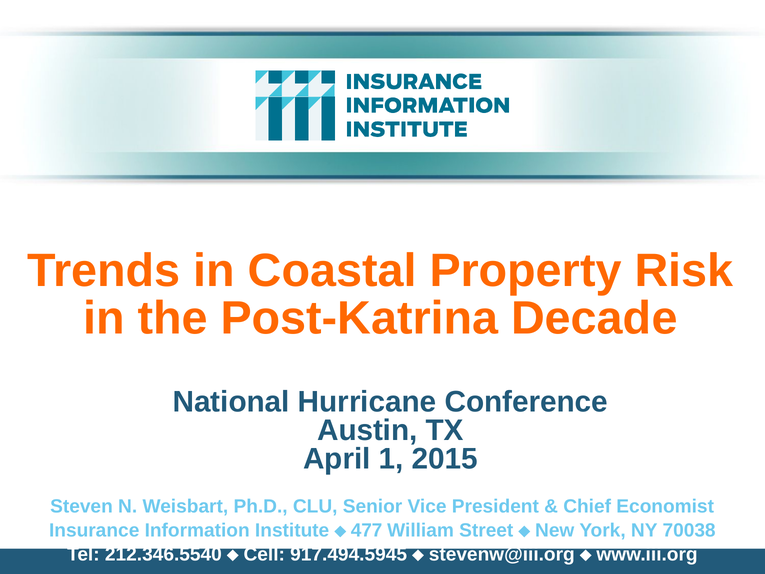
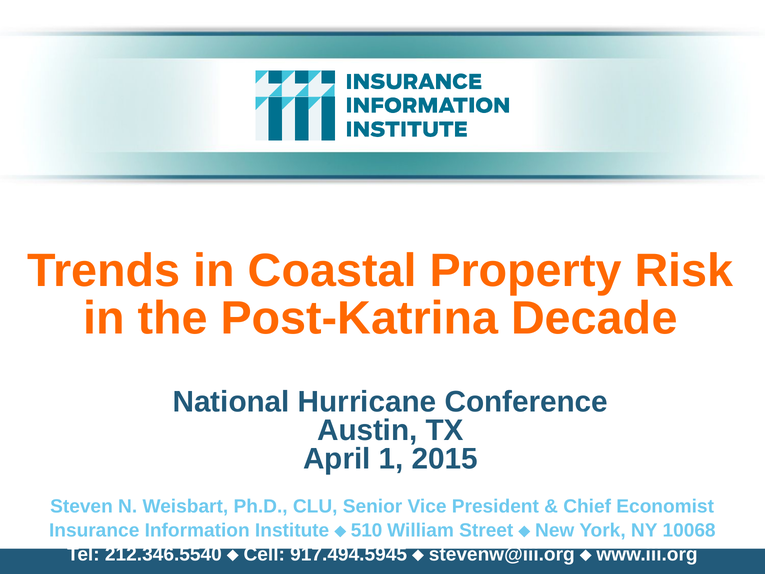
477: 477 -> 510 (367, 530)
70038: 70038 -> 10068 (689, 530)
